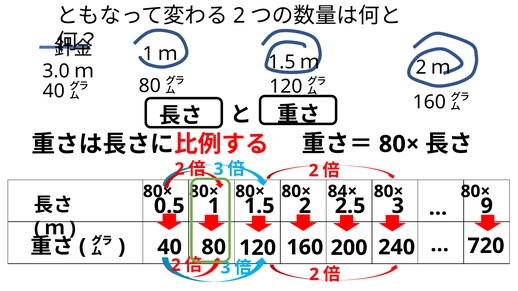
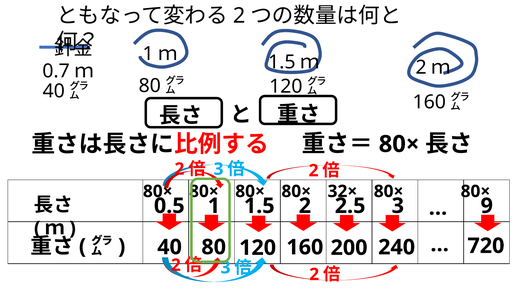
3.0: 3.0 -> 0.7 (56, 71)
84×: 84× -> 32× (342, 192)
